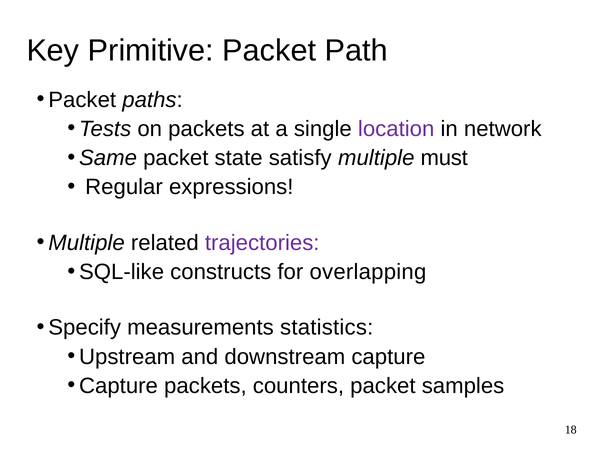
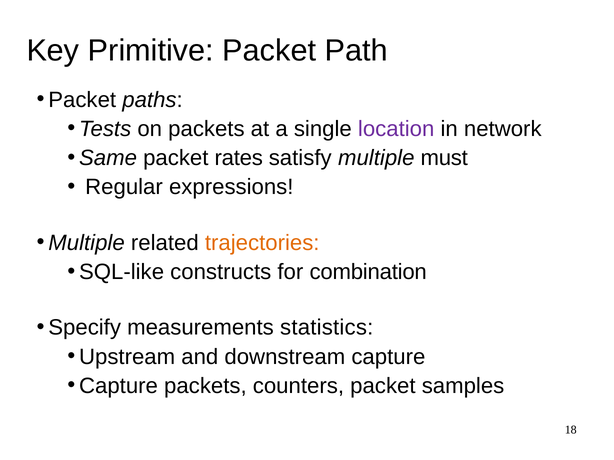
state: state -> rates (239, 158)
trajectories colour: purple -> orange (262, 243)
overlapping: overlapping -> combination (368, 272)
